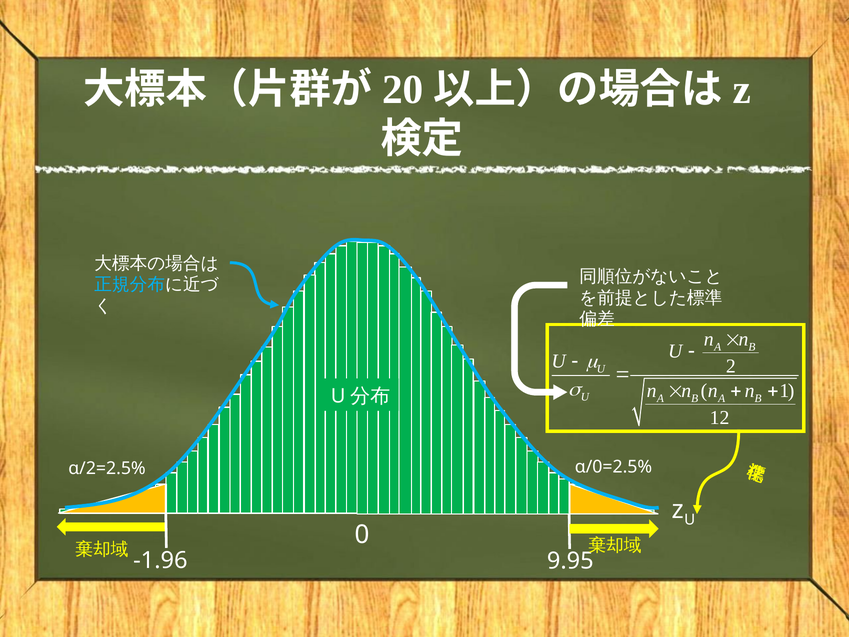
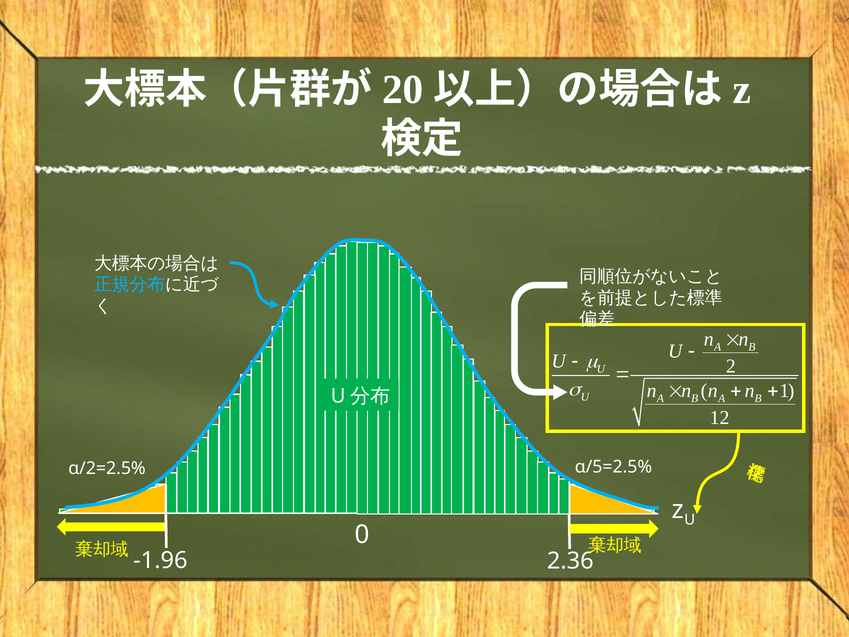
α/0=2.5%: α/0=2.5% -> α/5=2.5% (613, 466)
9.95: 9.95 -> 2.36 (570, 561)
